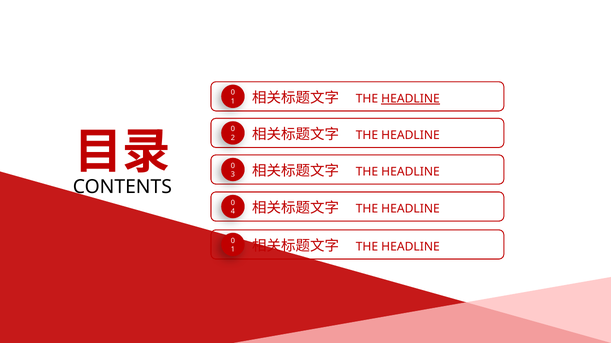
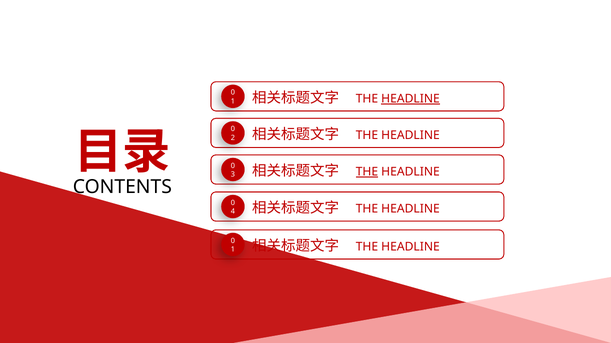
THE underline: none -> present (367, 172)
